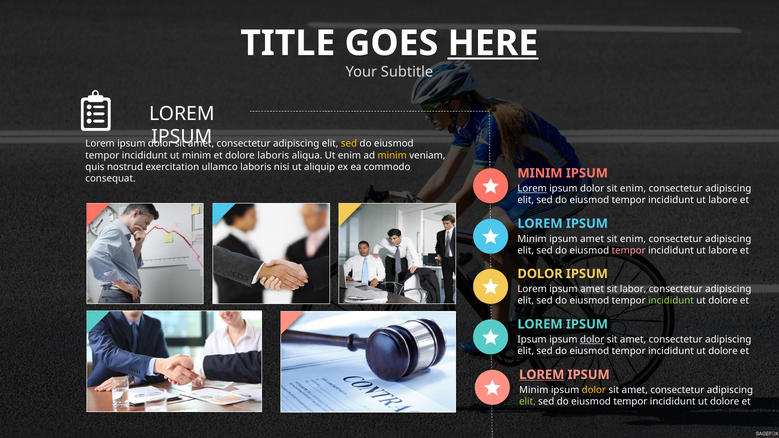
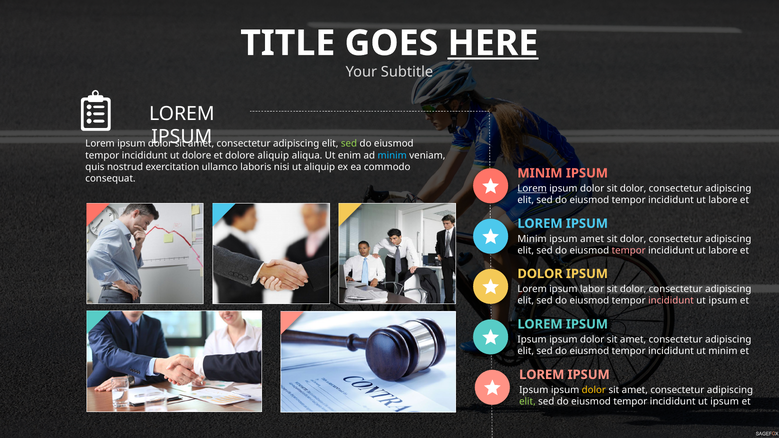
sed colour: yellow -> light green (349, 144)
ut minim: minim -> dolore (197, 155)
dolore laboris: laboris -> aliquip (273, 155)
minim colour: yellow -> light blue (392, 155)
dolor sit enim: enim -> dolor (633, 189)
enim: enim -> dolor (633, 239)
Lorem ipsum amet: amet -> labor (592, 289)
labor: labor -> dolor (633, 289)
incididunt colour: light green -> pink (671, 301)
dolore: dolore -> ipsum (723, 301)
dolor underline: present -> none (592, 340)
dolore: dolore -> minim (723, 351)
LOREM underline: present -> none (542, 375)
Minim: Minim -> Ipsum (534, 390)
dolore: dolore -> ipsum (725, 402)
